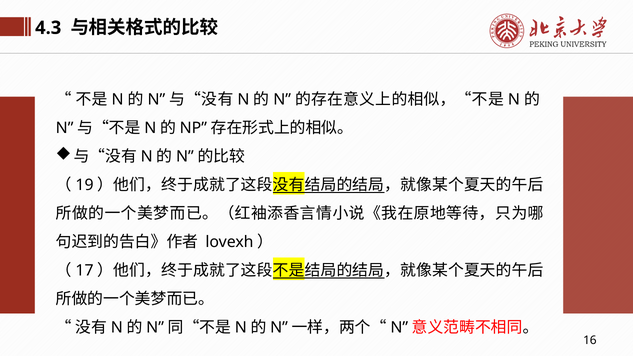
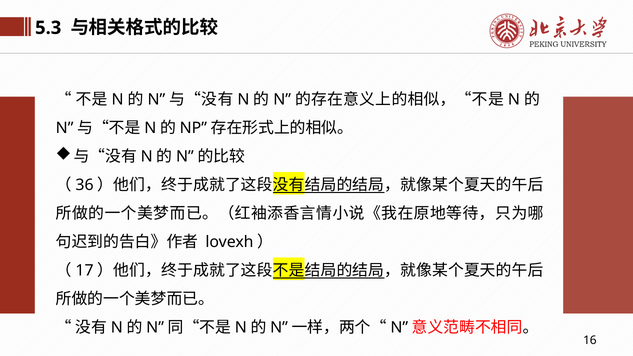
4.3: 4.3 -> 5.3 (48, 28)
19: 19 -> 36 (85, 185)
